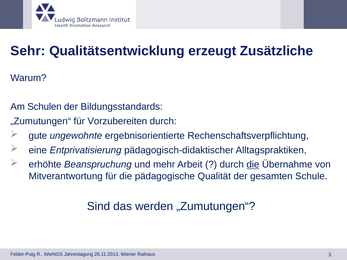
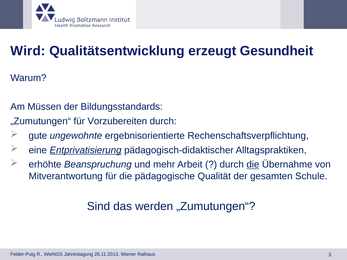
Sehr: Sehr -> Wird (28, 51)
Zusätzliche: Zusätzliche -> Gesundheit (277, 51)
Schulen: Schulen -> Müssen (44, 107)
Entprivatisierung underline: none -> present (86, 150)
